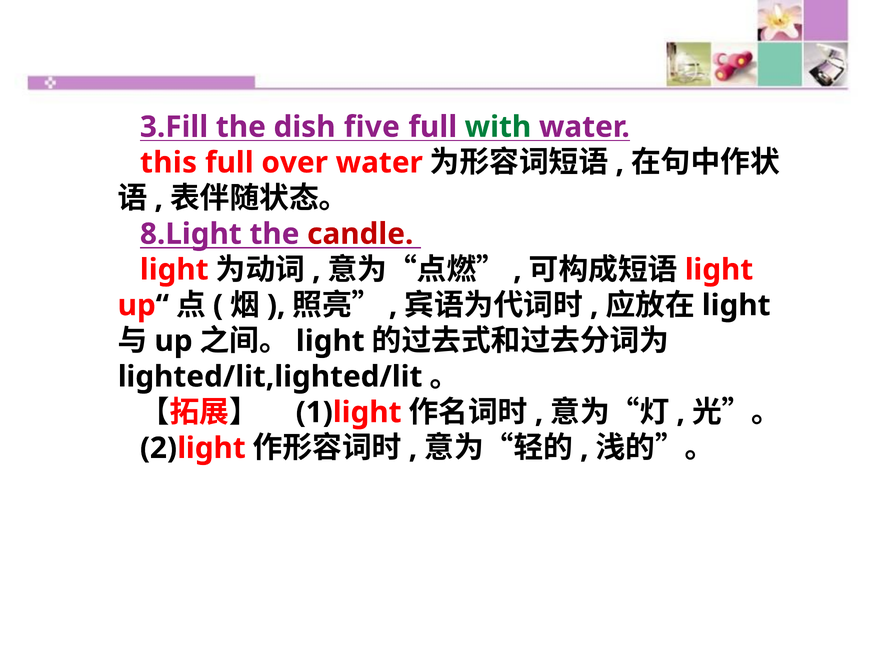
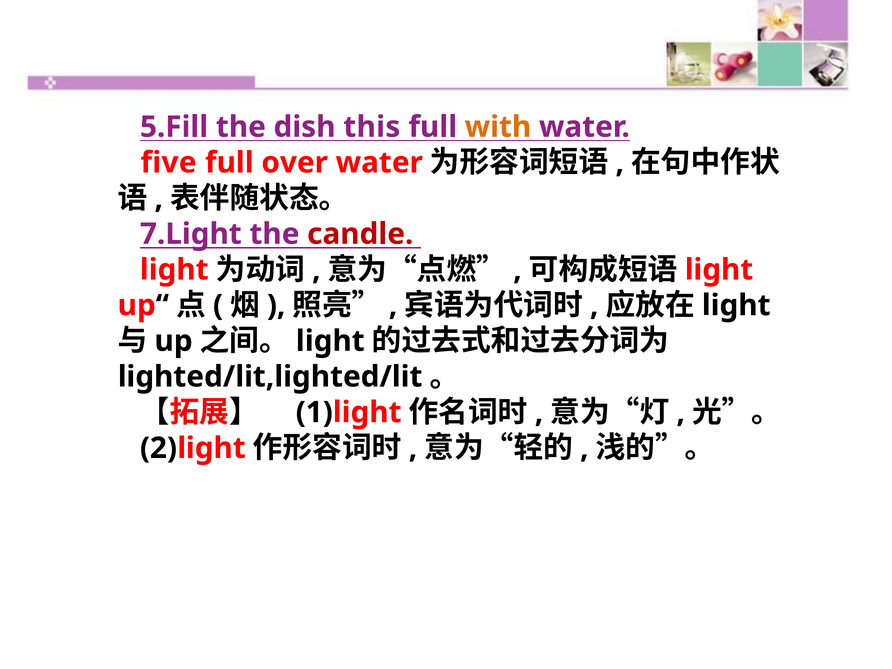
3.Fill: 3.Fill -> 5.Fill (174, 127)
five: five -> this (372, 127)
with colour: green -> orange (498, 127)
this: this -> five (169, 163)
8.Light: 8.Light -> 7.Light (191, 234)
